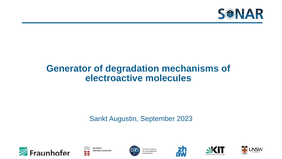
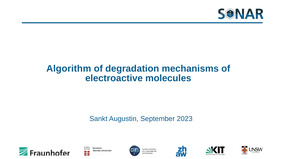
Generator: Generator -> Algorithm (69, 68)
